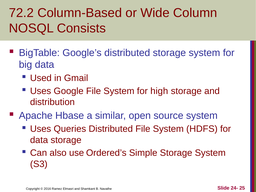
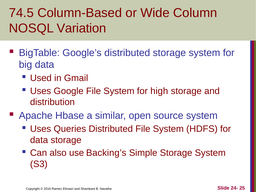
72.2: 72.2 -> 74.5 (21, 13)
Consists: Consists -> Variation (81, 28)
Ordered’s: Ordered’s -> Backing’s (106, 153)
